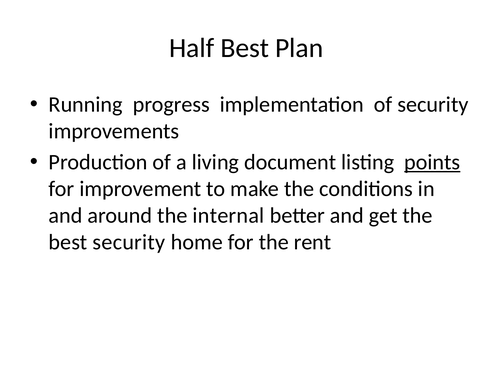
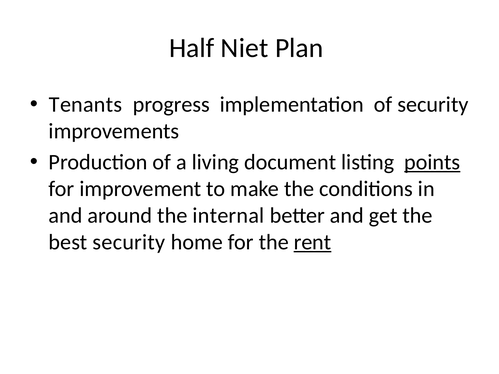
Half Best: Best -> Niet (245, 48)
Running: Running -> Tenants (86, 105)
rent underline: none -> present (313, 242)
